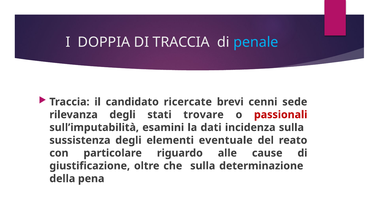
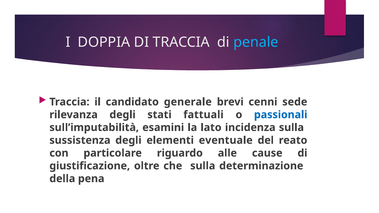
ricercate: ricercate -> generale (188, 102)
trovare: trovare -> fattuali (204, 115)
passionali colour: red -> blue (281, 115)
dati: dati -> lato (211, 128)
